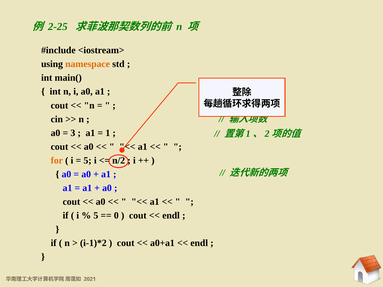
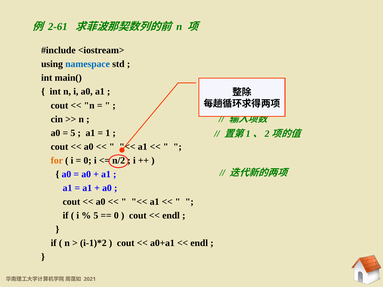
2-25: 2-25 -> 2-61 (58, 27)
namespace colour: orange -> blue (88, 64)
3: 3 -> 5 (73, 133)
5: 5 -> 0 (88, 161)
